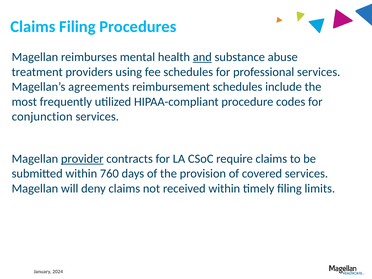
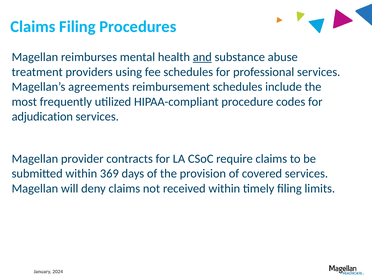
conjunction: conjunction -> adjudication (42, 117)
provider underline: present -> none (82, 159)
760: 760 -> 369 (109, 174)
